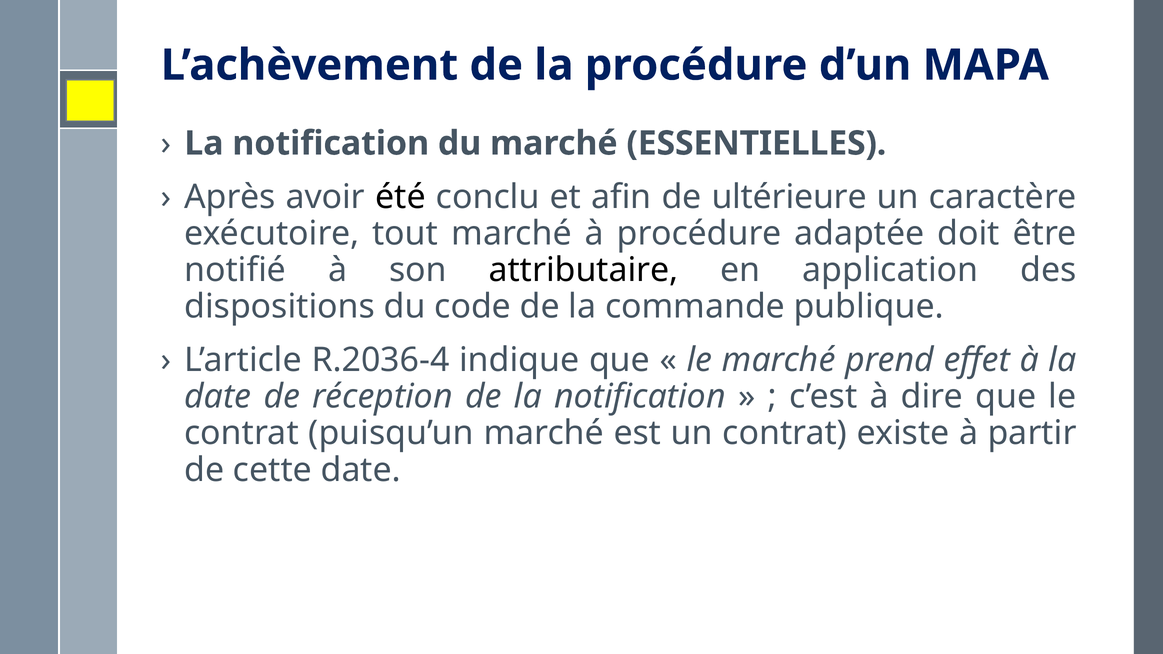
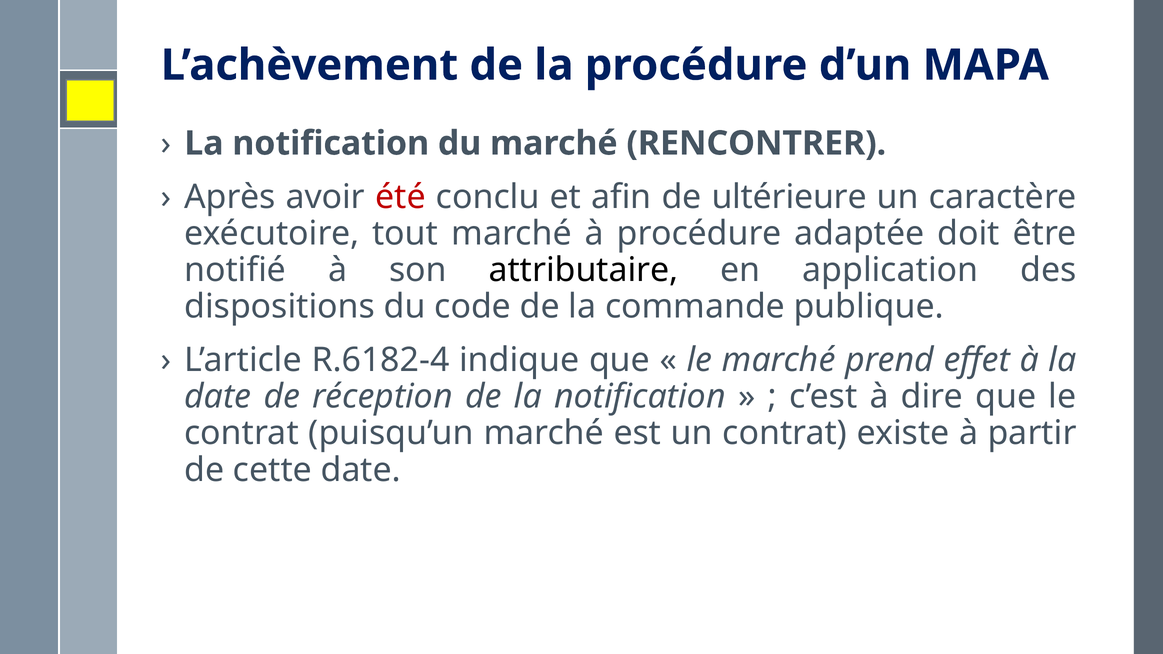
ESSENTIELLES: ESSENTIELLES -> RENCONTRER (756, 143)
été colour: black -> red (400, 197)
R.2036-4: R.2036-4 -> R.6182-4 (381, 360)
